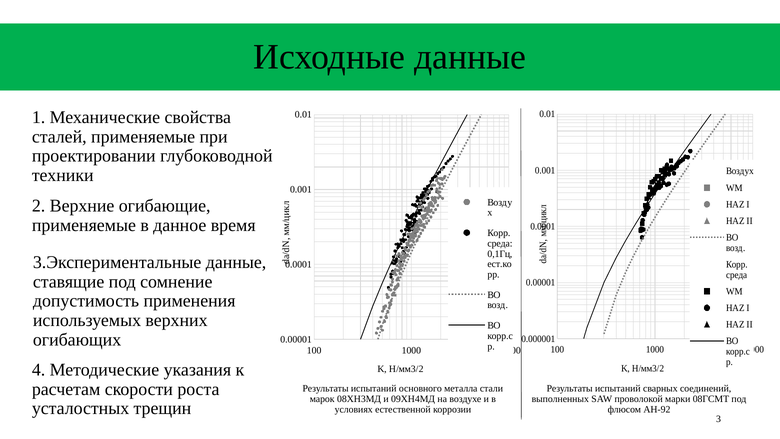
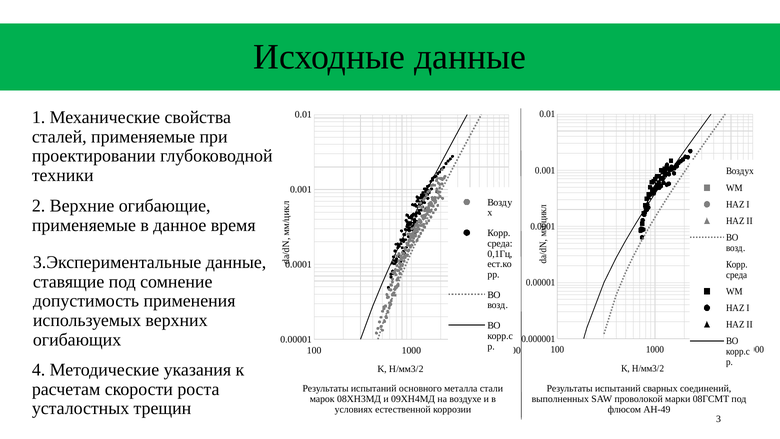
АН-92: АН-92 -> АН-49 (657, 409)
